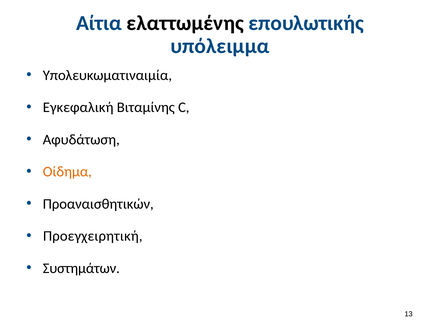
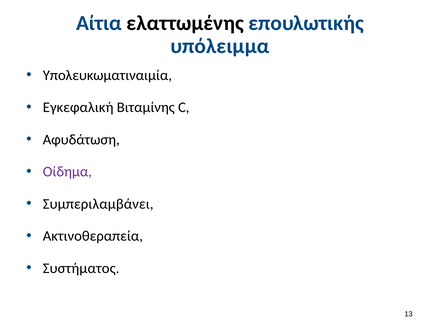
Οίδημα colour: orange -> purple (67, 172)
Προαναισθητικών: Προαναισθητικών -> Συμπεριλαμβάνει (98, 204)
Προεγχειρητική: Προεγχειρητική -> Ακτινοθεραπεία (93, 236)
Συστημάτων: Συστημάτων -> Συστήματος (81, 268)
